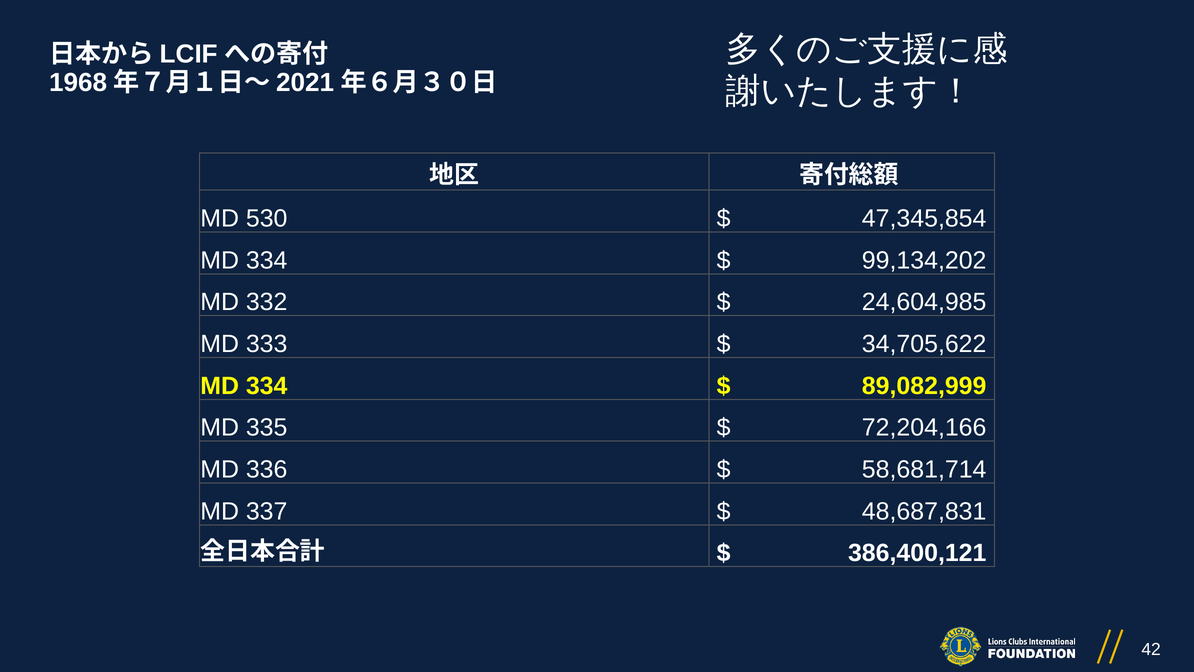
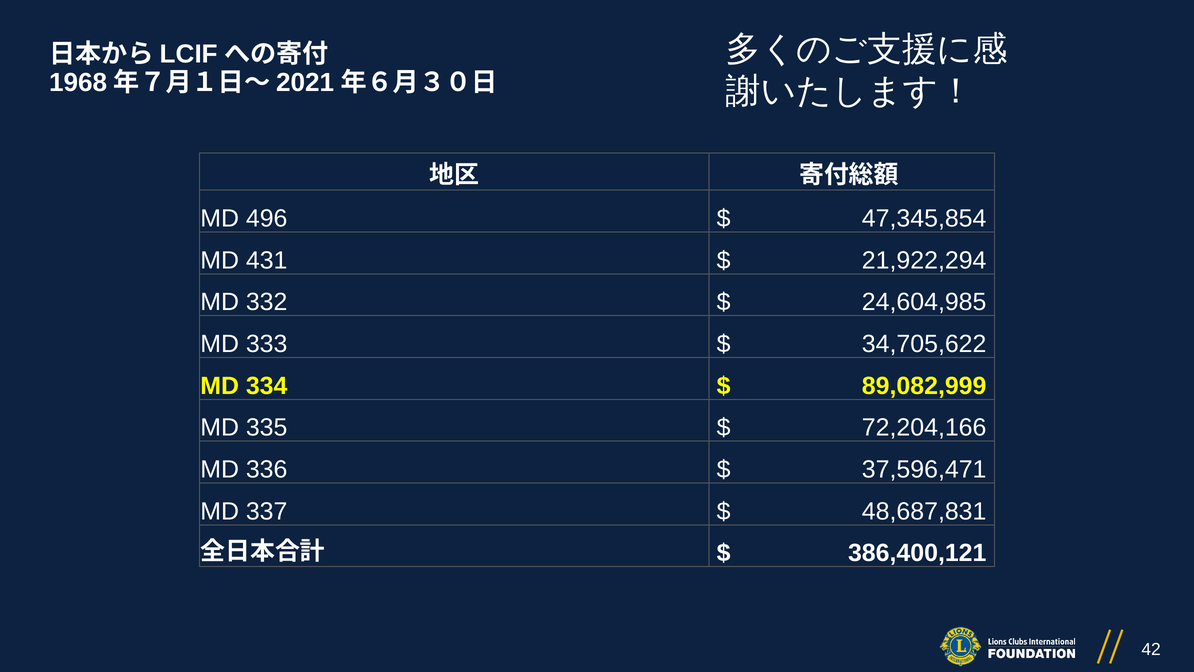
530: 530 -> 496 (267, 218)
334: 334 -> 431 (267, 260)
99,134,202: 99,134,202 -> 21,922,294 (924, 260)
58,681,714: 58,681,714 -> 37,596,471 (924, 469)
